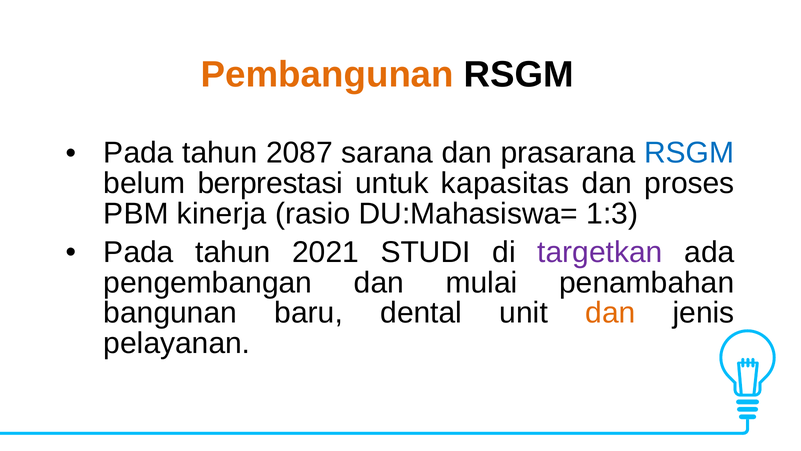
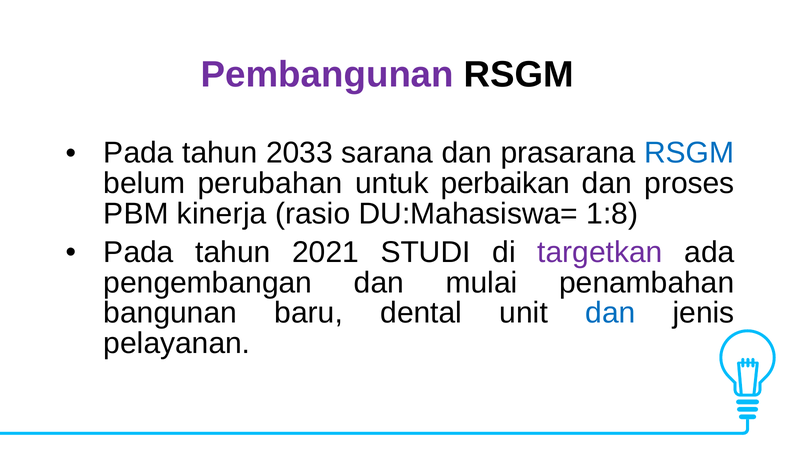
Pembangunan colour: orange -> purple (327, 74)
2087: 2087 -> 2033 (299, 153)
berprestasi: berprestasi -> perubahan (270, 183)
kapasitas: kapasitas -> perbaikan (505, 183)
1:3: 1:3 -> 1:8 (612, 213)
dan colour: orange -> blue (610, 313)
